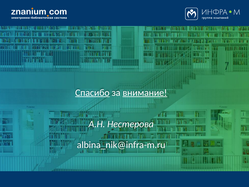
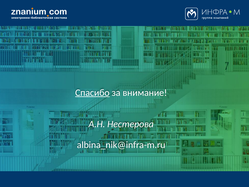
внимание underline: present -> none (145, 92)
